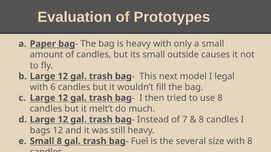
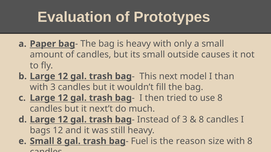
legal: legal -> than (224, 76)
with 6: 6 -> 3 (53, 87)
melt’t: melt’t -> next’t (101, 109)
of 7: 7 -> 3 (185, 120)
several: several -> reason (191, 142)
